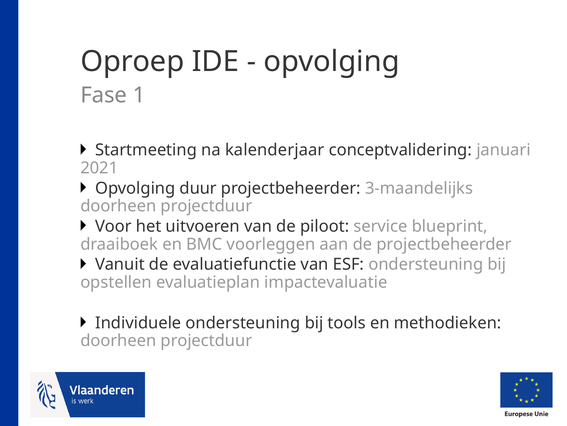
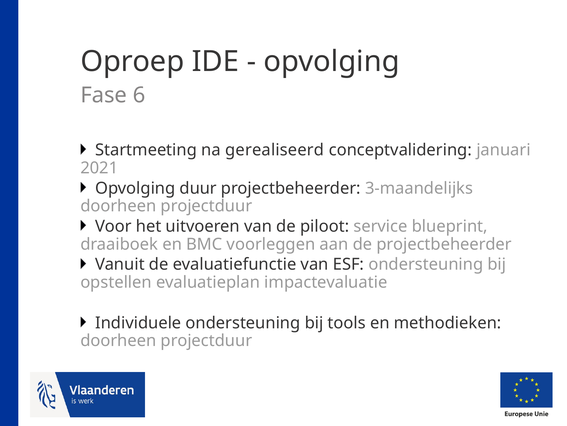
1: 1 -> 6 (139, 95)
kalenderjaar: kalenderjaar -> gerealiseerd (275, 150)
